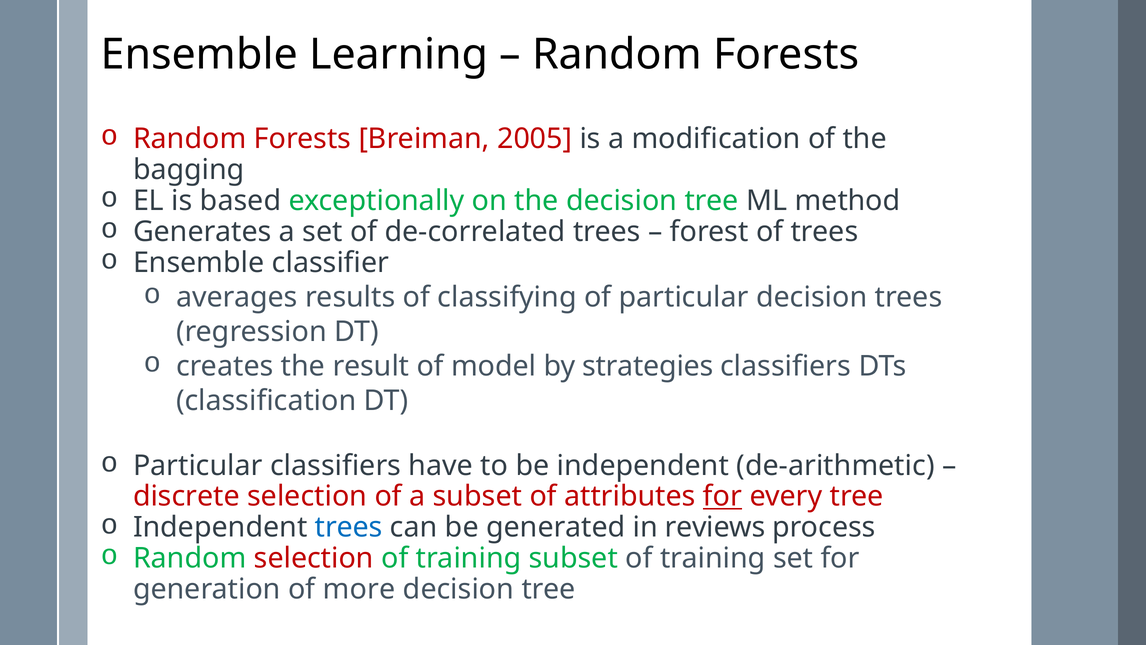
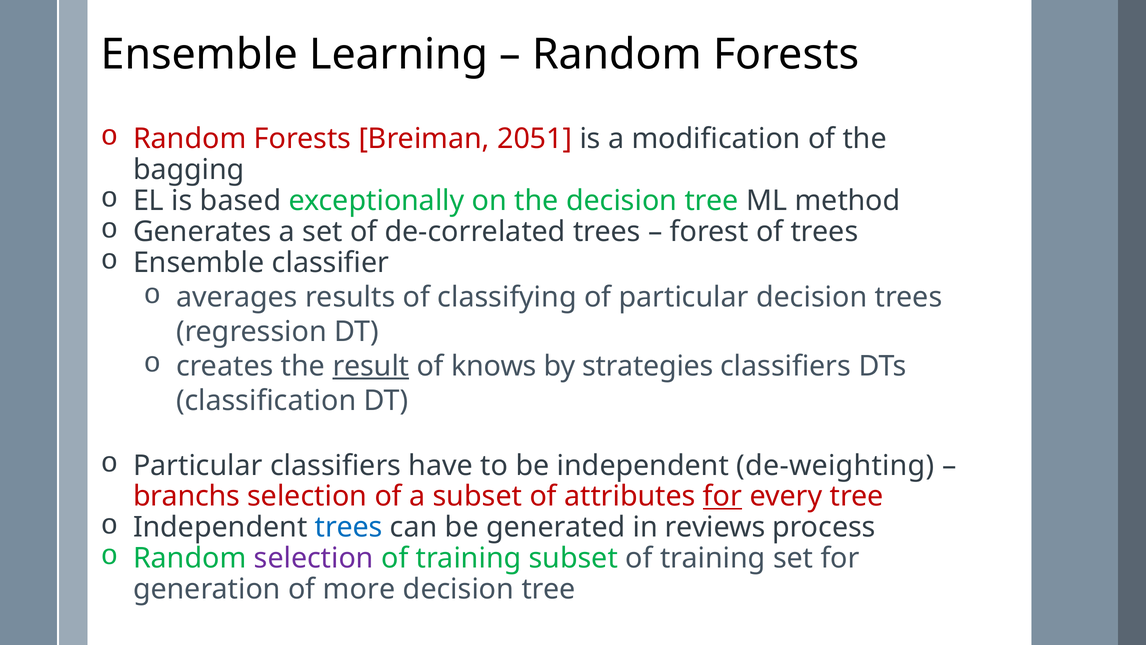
2005: 2005 -> 2051 (535, 139)
result underline: none -> present (371, 366)
model: model -> knows (494, 366)
de-arithmetic: de-arithmetic -> de-weighting (835, 465)
discrete: discrete -> branchs (187, 496)
selection colour: red -> purple (314, 558)
